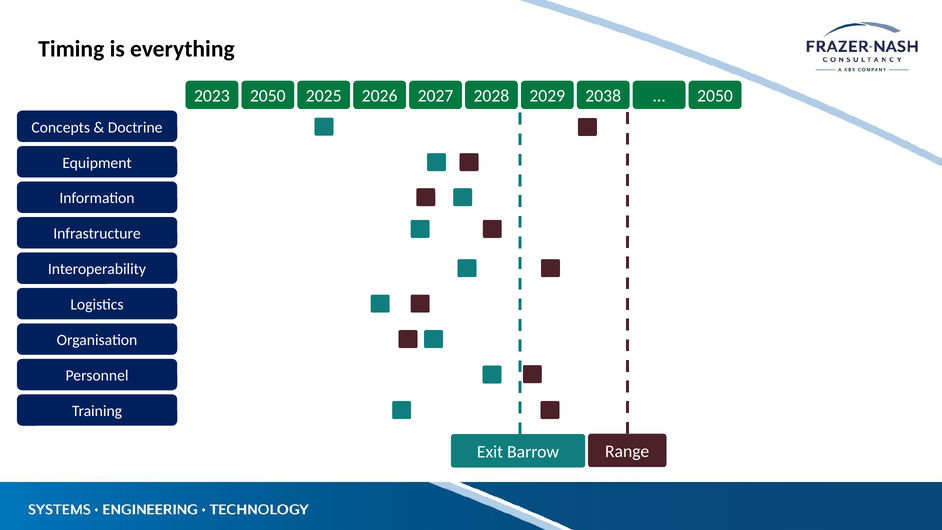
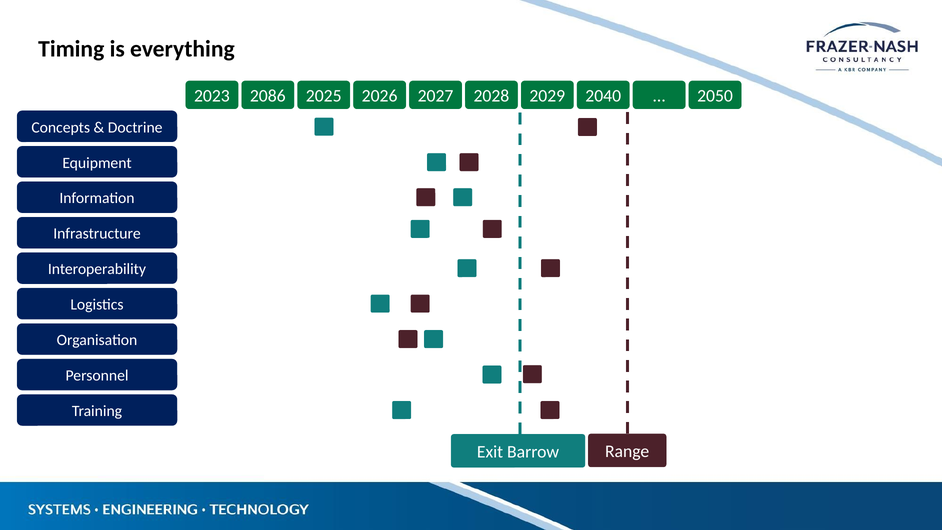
2023 2050: 2050 -> 2086 (268, 96)
2038: 2038 -> 2040 (603, 96)
